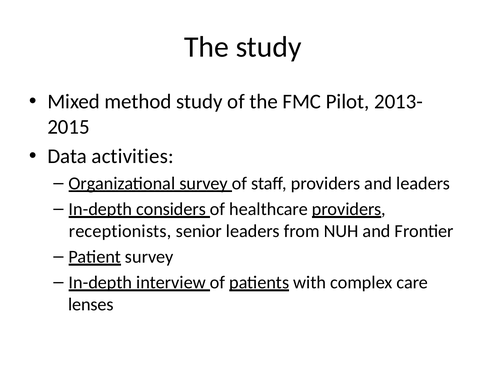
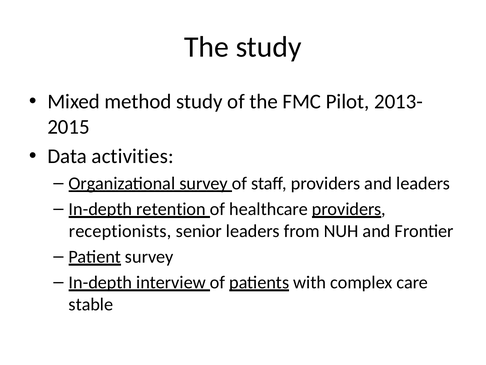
considers: considers -> retention (171, 209)
lenses: lenses -> stable (91, 304)
